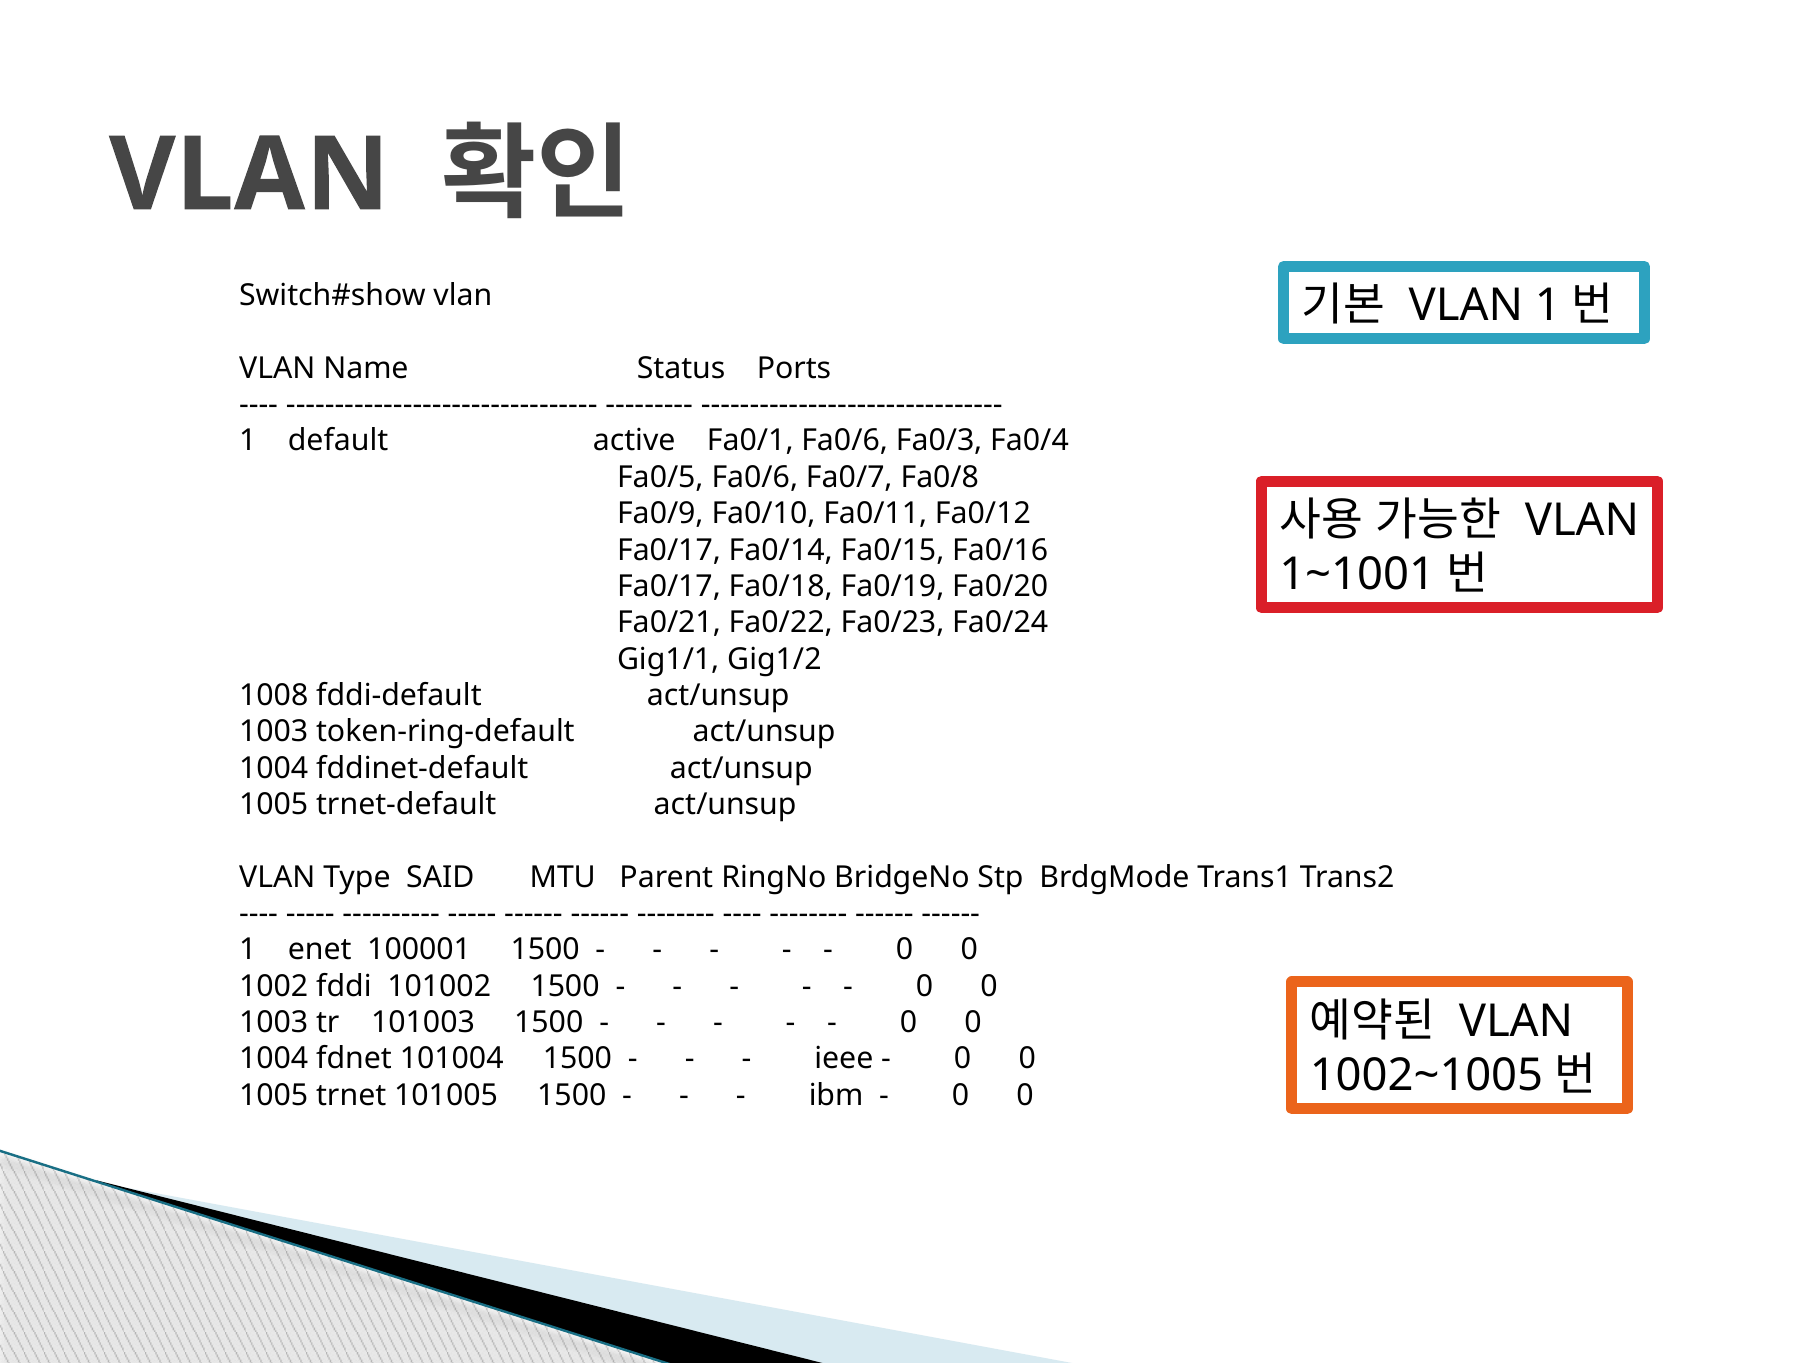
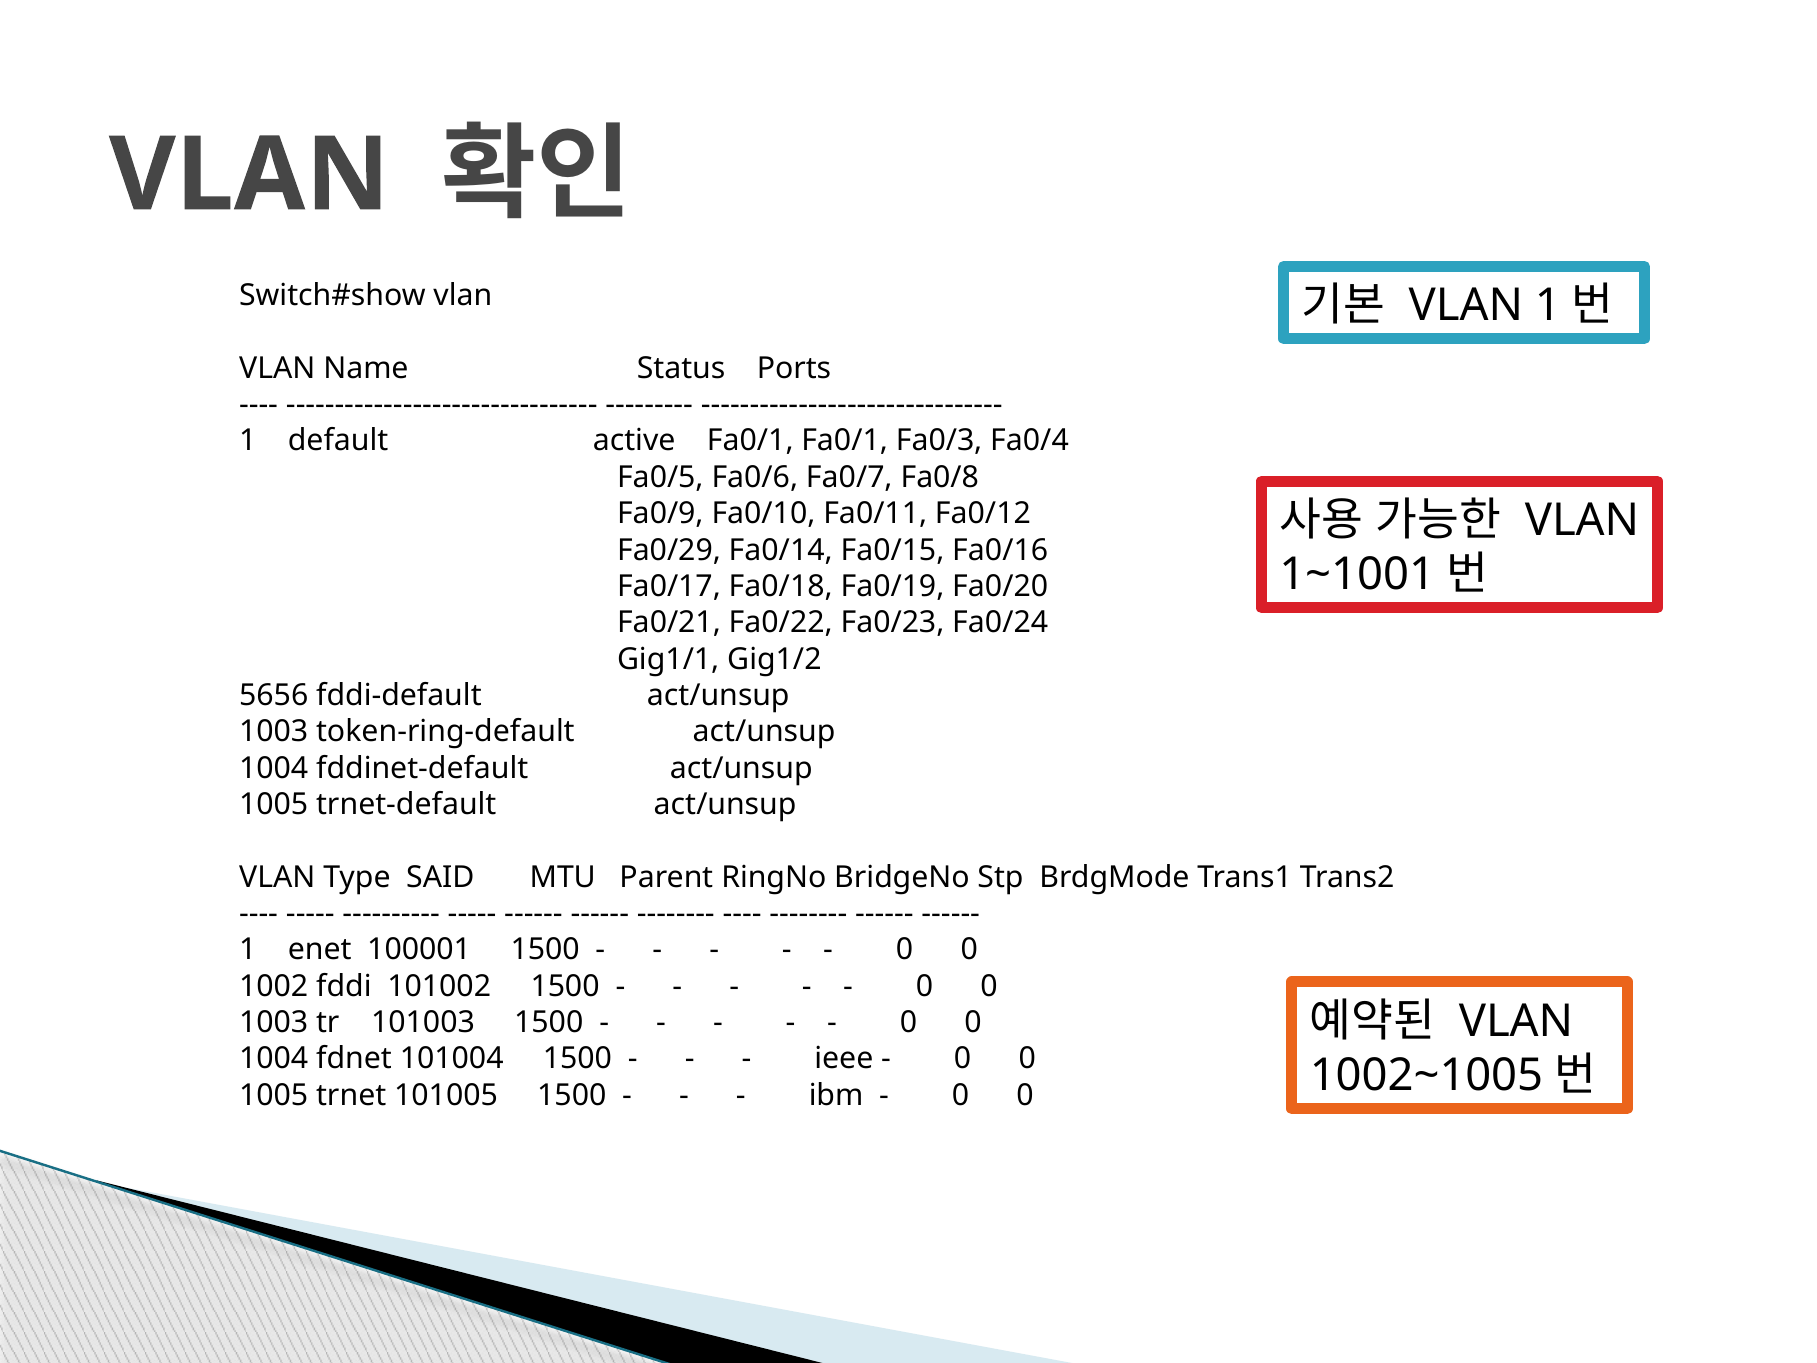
Fa0/1 Fa0/6: Fa0/6 -> Fa0/1 (845, 441)
Fa0/17: Fa0/17 -> Fa0/29 (669, 550)
1008: 1008 -> 5656 (274, 695)
